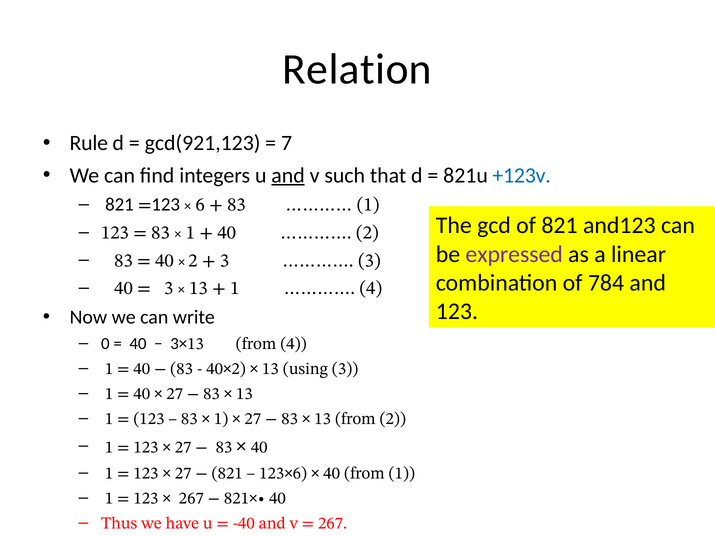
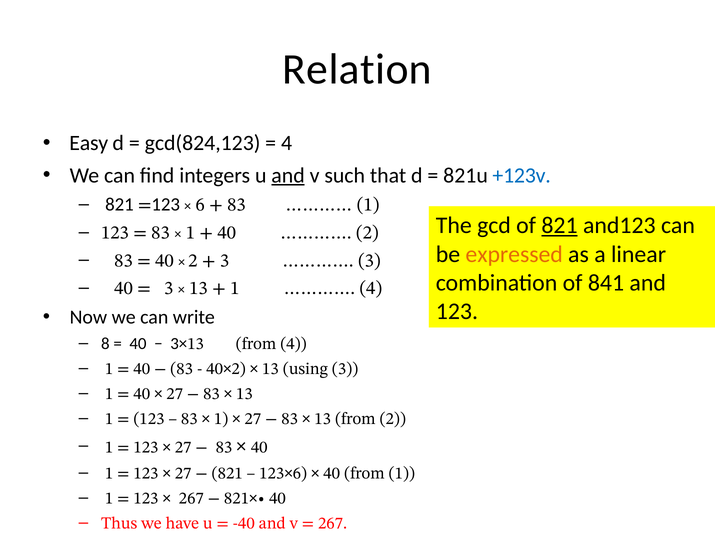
Rule: Rule -> Easy (89, 143)
gcd(921,123: gcd(921,123 -> gcd(824,123 (203, 143)
7: 7 -> 4 (287, 143)
821 underline: none -> present (559, 226)
expressed colour: purple -> orange (514, 254)
784: 784 -> 841 (606, 283)
0: 0 -> 8 (105, 344)
